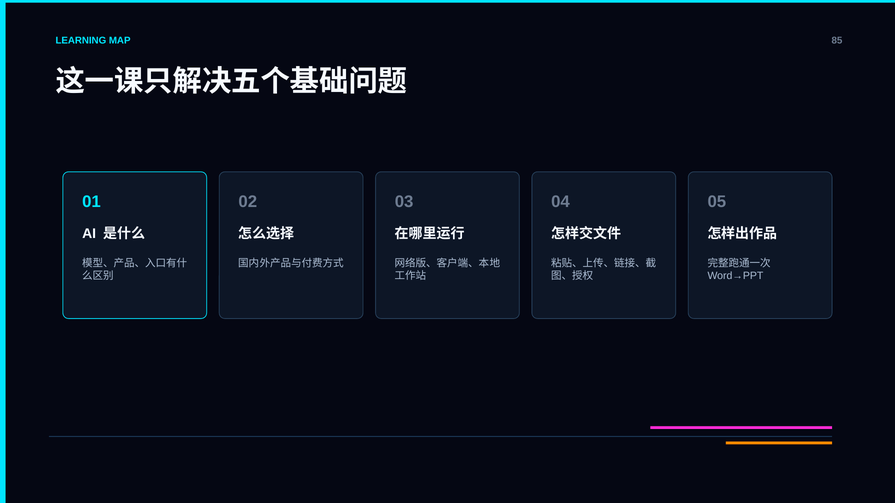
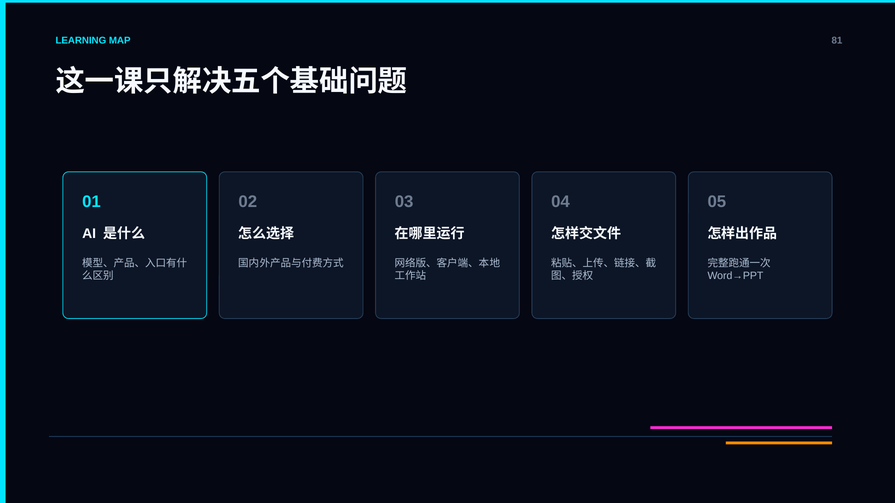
85: 85 -> 81 (837, 41)
